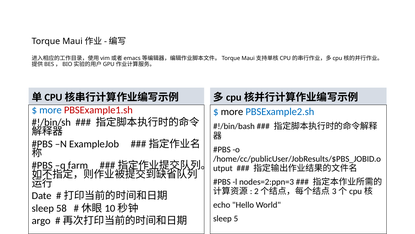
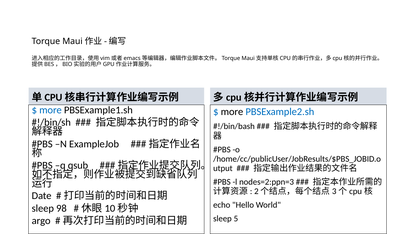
PBSExample1.sh colour: red -> black (98, 110)
farm: farm -> qsub (78, 165)
58: 58 -> 98 (61, 208)
